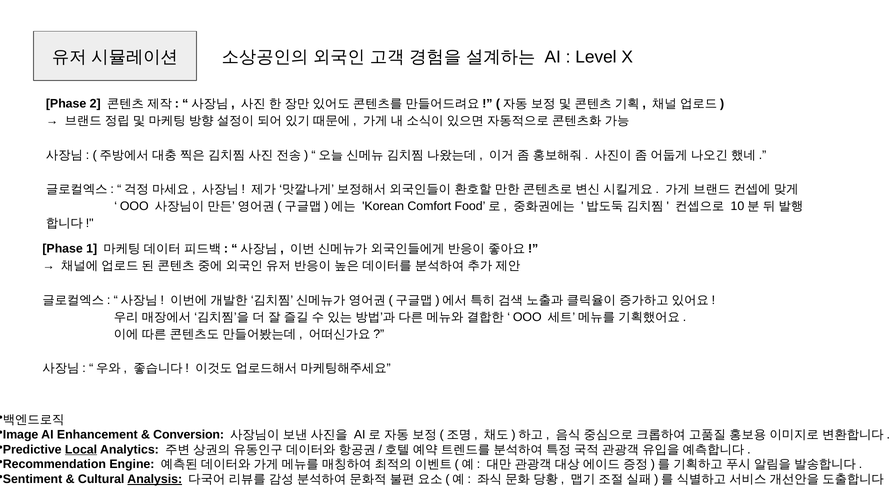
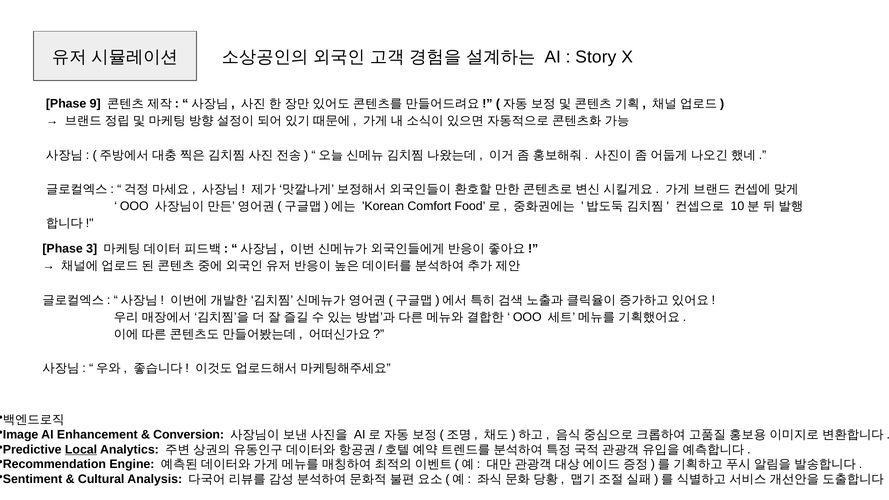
Level: Level -> Story (596, 57)
2: 2 -> 9 (95, 104)
1: 1 -> 3 (92, 249)
Analysis underline: present -> none (155, 479)
